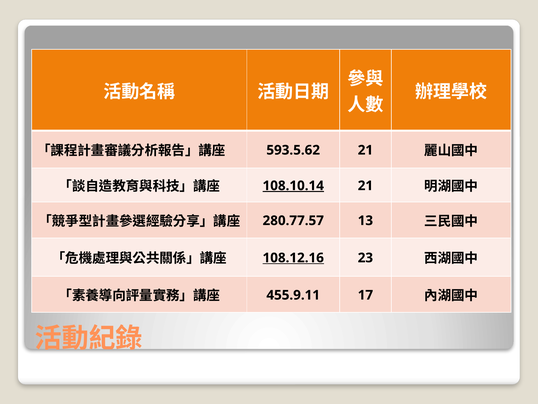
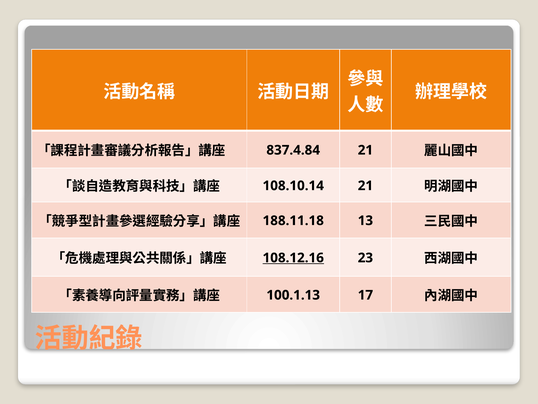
593.5.62: 593.5.62 -> 837.4.84 (293, 150)
108.10.14 underline: present -> none (293, 185)
280.77.57: 280.77.57 -> 188.11.18 (293, 220)
455.9.11: 455.9.11 -> 100.1.13 (293, 295)
